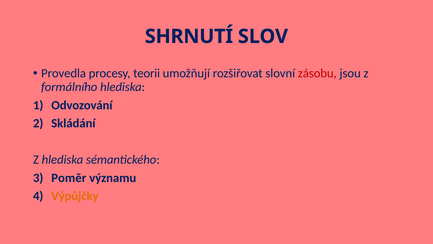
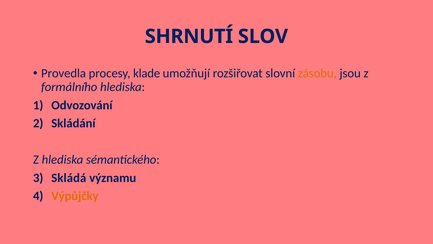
teorii: teorii -> klade (147, 73)
zásobu colour: red -> orange (317, 73)
Poměr: Poměr -> Skládá (69, 178)
